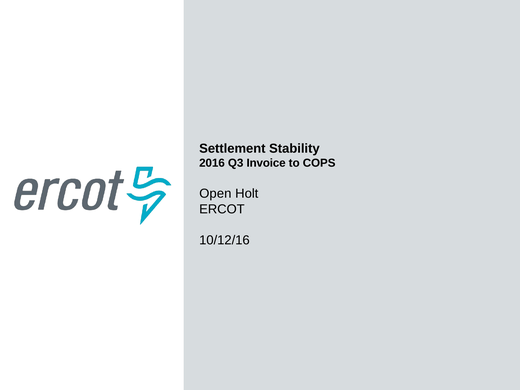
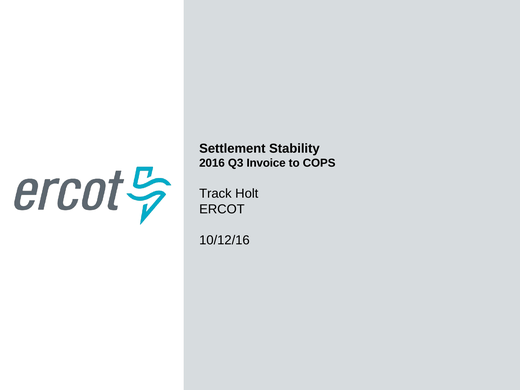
Open: Open -> Track (215, 194)
